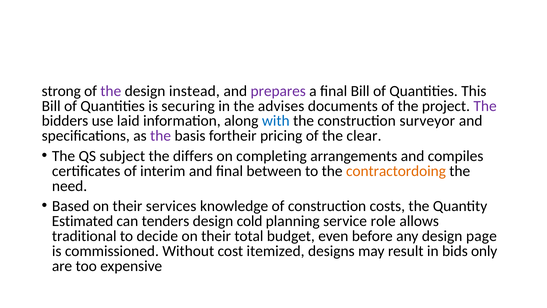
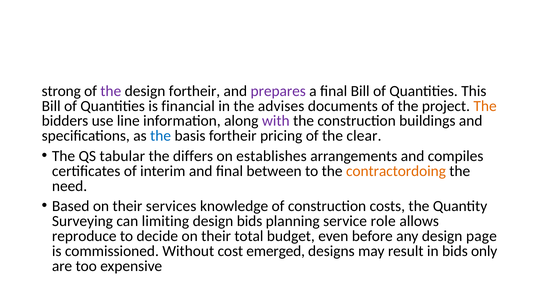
design instead: instead -> fortheir (194, 91)
securing: securing -> financial (188, 106)
The colour: purple -> orange (485, 106)
laid: laid -> line (128, 121)
with colour: blue -> purple (276, 121)
surveyor: surveyor -> buildings (427, 121)
the colour: purple -> blue (161, 136)
subject: subject -> tabular (122, 156)
completing: completing -> establishes (271, 156)
Estimated: Estimated -> Surveying (82, 221)
tenders: tenders -> limiting (165, 221)
design cold: cold -> bids (250, 221)
traditional: traditional -> reproduce (84, 236)
itemized: itemized -> emerged (276, 251)
